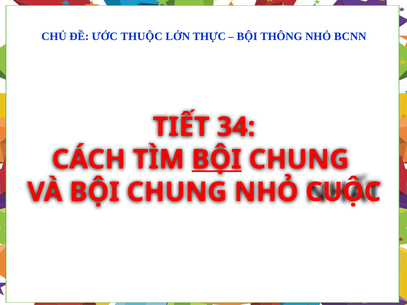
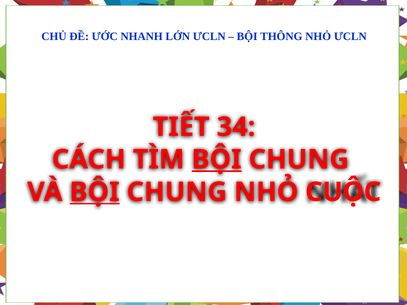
THUỘC: THUỘC -> NHANH (142, 37)
LỚN THỰC: THỰC -> ƯCLN (209, 37)
NHỎ BCNN: BCNN -> ƯCLN (350, 37)
BỘI underline: none -> present (95, 192)
